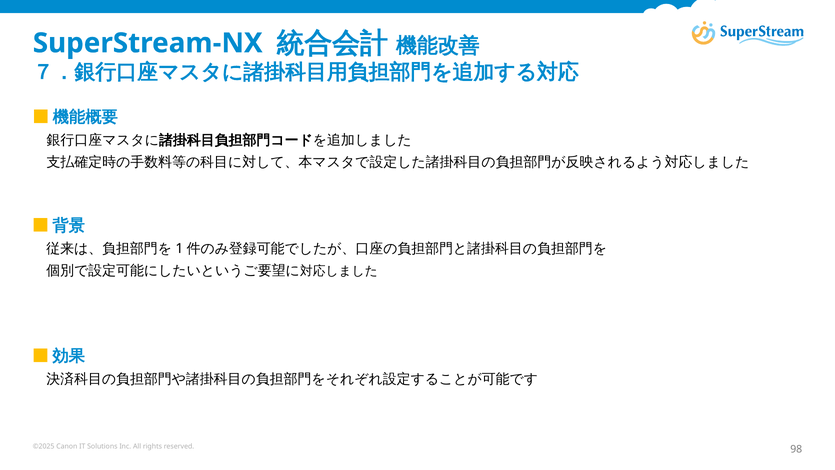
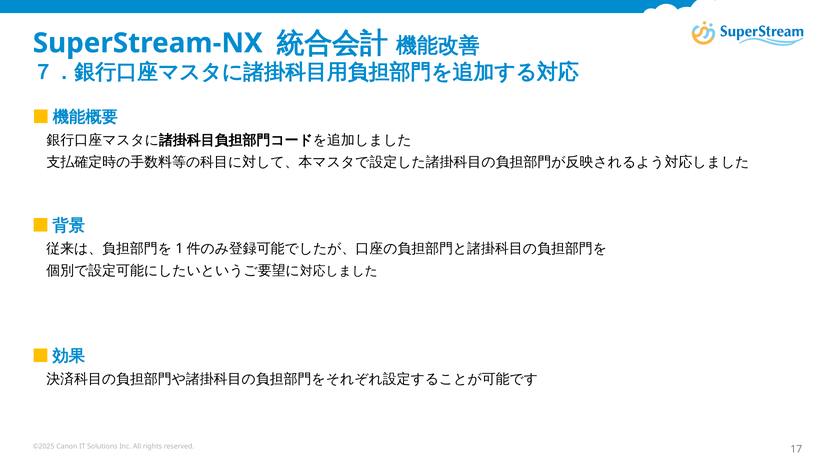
98: 98 -> 17 (796, 449)
